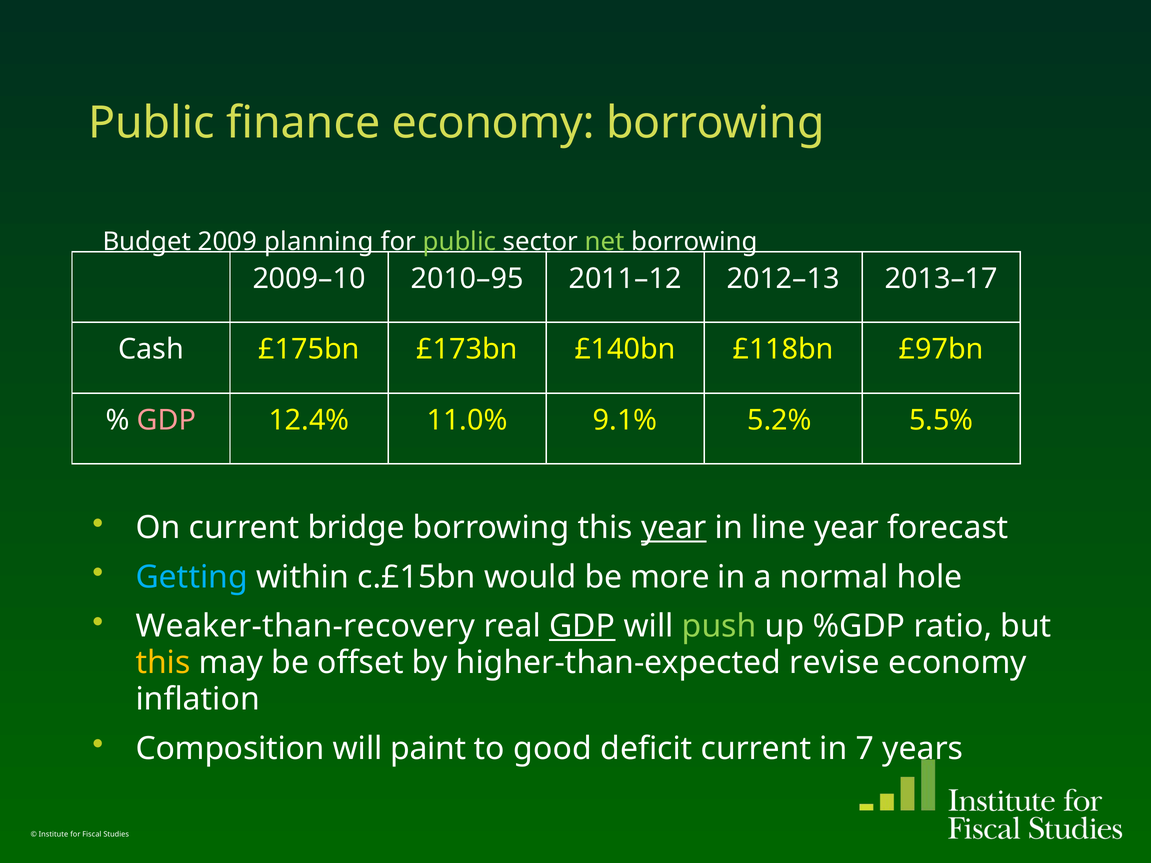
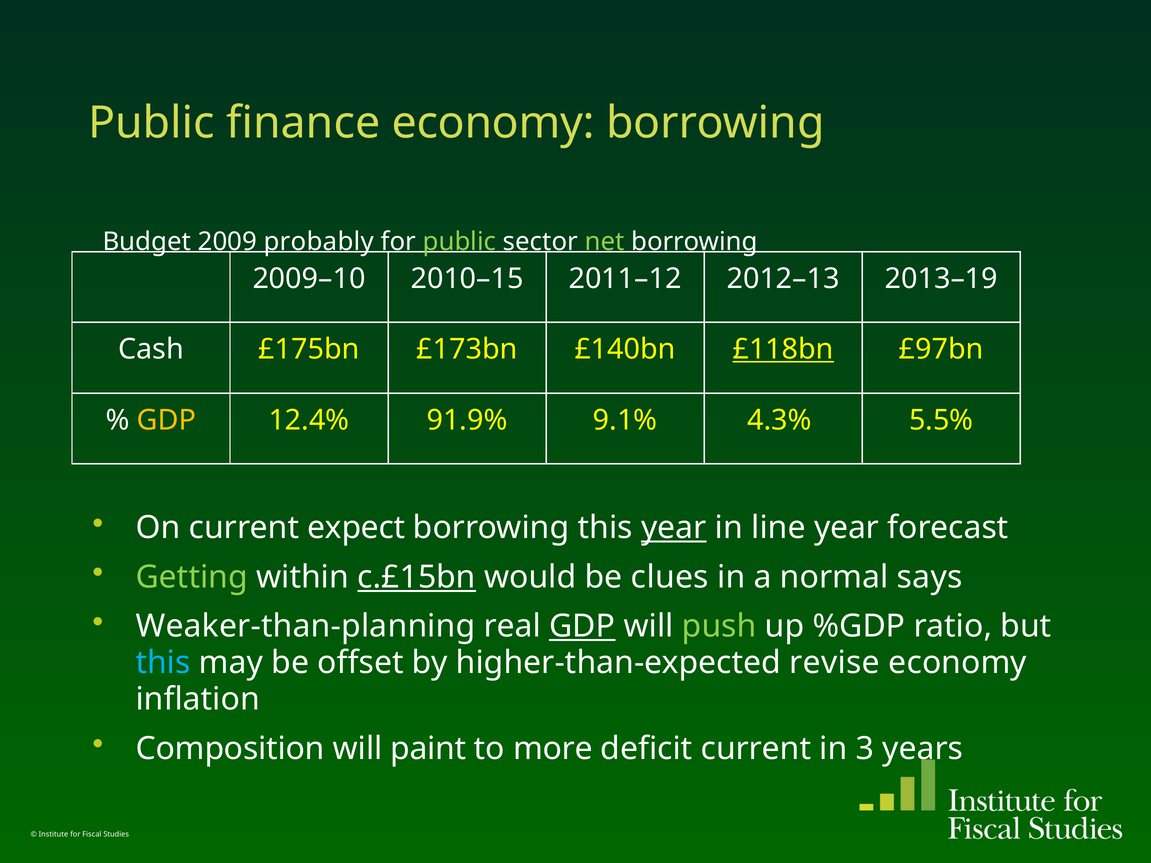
planning: planning -> probably (319, 242)
2010–95: 2010–95 -> 2010–15 (467, 279)
2013–17: 2013–17 -> 2013–19 (941, 279)
£118bn underline: none -> present (783, 349)
GDP colour: pink -> yellow (167, 420)
11.0%: 11.0% -> 91.9% (467, 420)
5.2%: 5.2% -> 4.3% (779, 420)
bridge: bridge -> expect (356, 528)
Getting colour: light blue -> light green (192, 577)
c.£15bn underline: none -> present (417, 577)
more: more -> clues (670, 577)
hole: hole -> says (930, 577)
Weaker-than-recovery: Weaker-than-recovery -> Weaker-than-planning (306, 626)
this colour: yellow -> light blue (163, 663)
good: good -> more (553, 749)
7: 7 -> 3 (865, 749)
